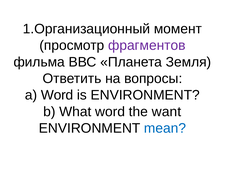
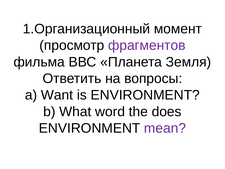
a Word: Word -> Want (57, 95)
want: want -> does (167, 111)
mean colour: blue -> purple (165, 128)
